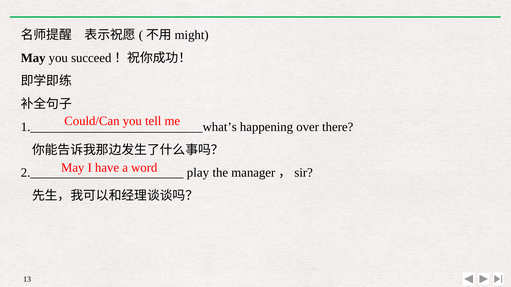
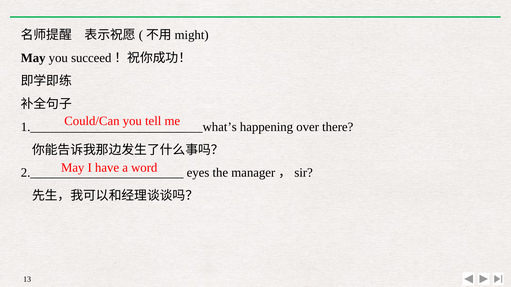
play: play -> eyes (198, 173)
